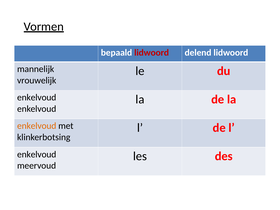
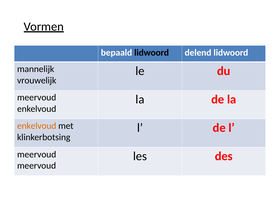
lidwoord colour: red -> black (152, 53)
enkelvoud: enkelvoud -> meervoud (37, 98)
enkelvoud: enkelvoud -> meervoud (37, 154)
